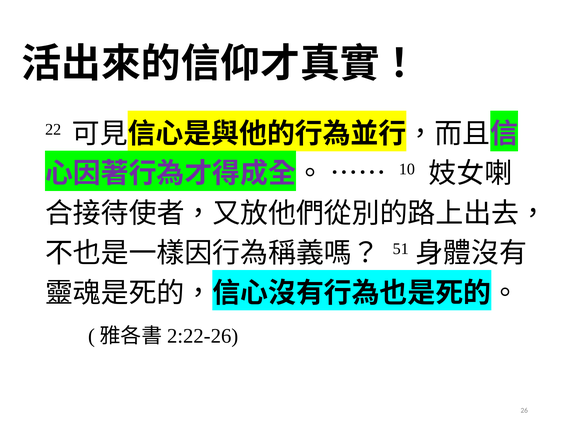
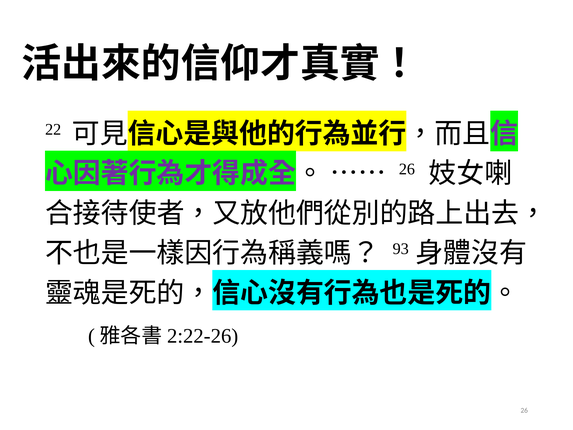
10: 10 -> 26 (407, 169)
51: 51 -> 93 (401, 249)
